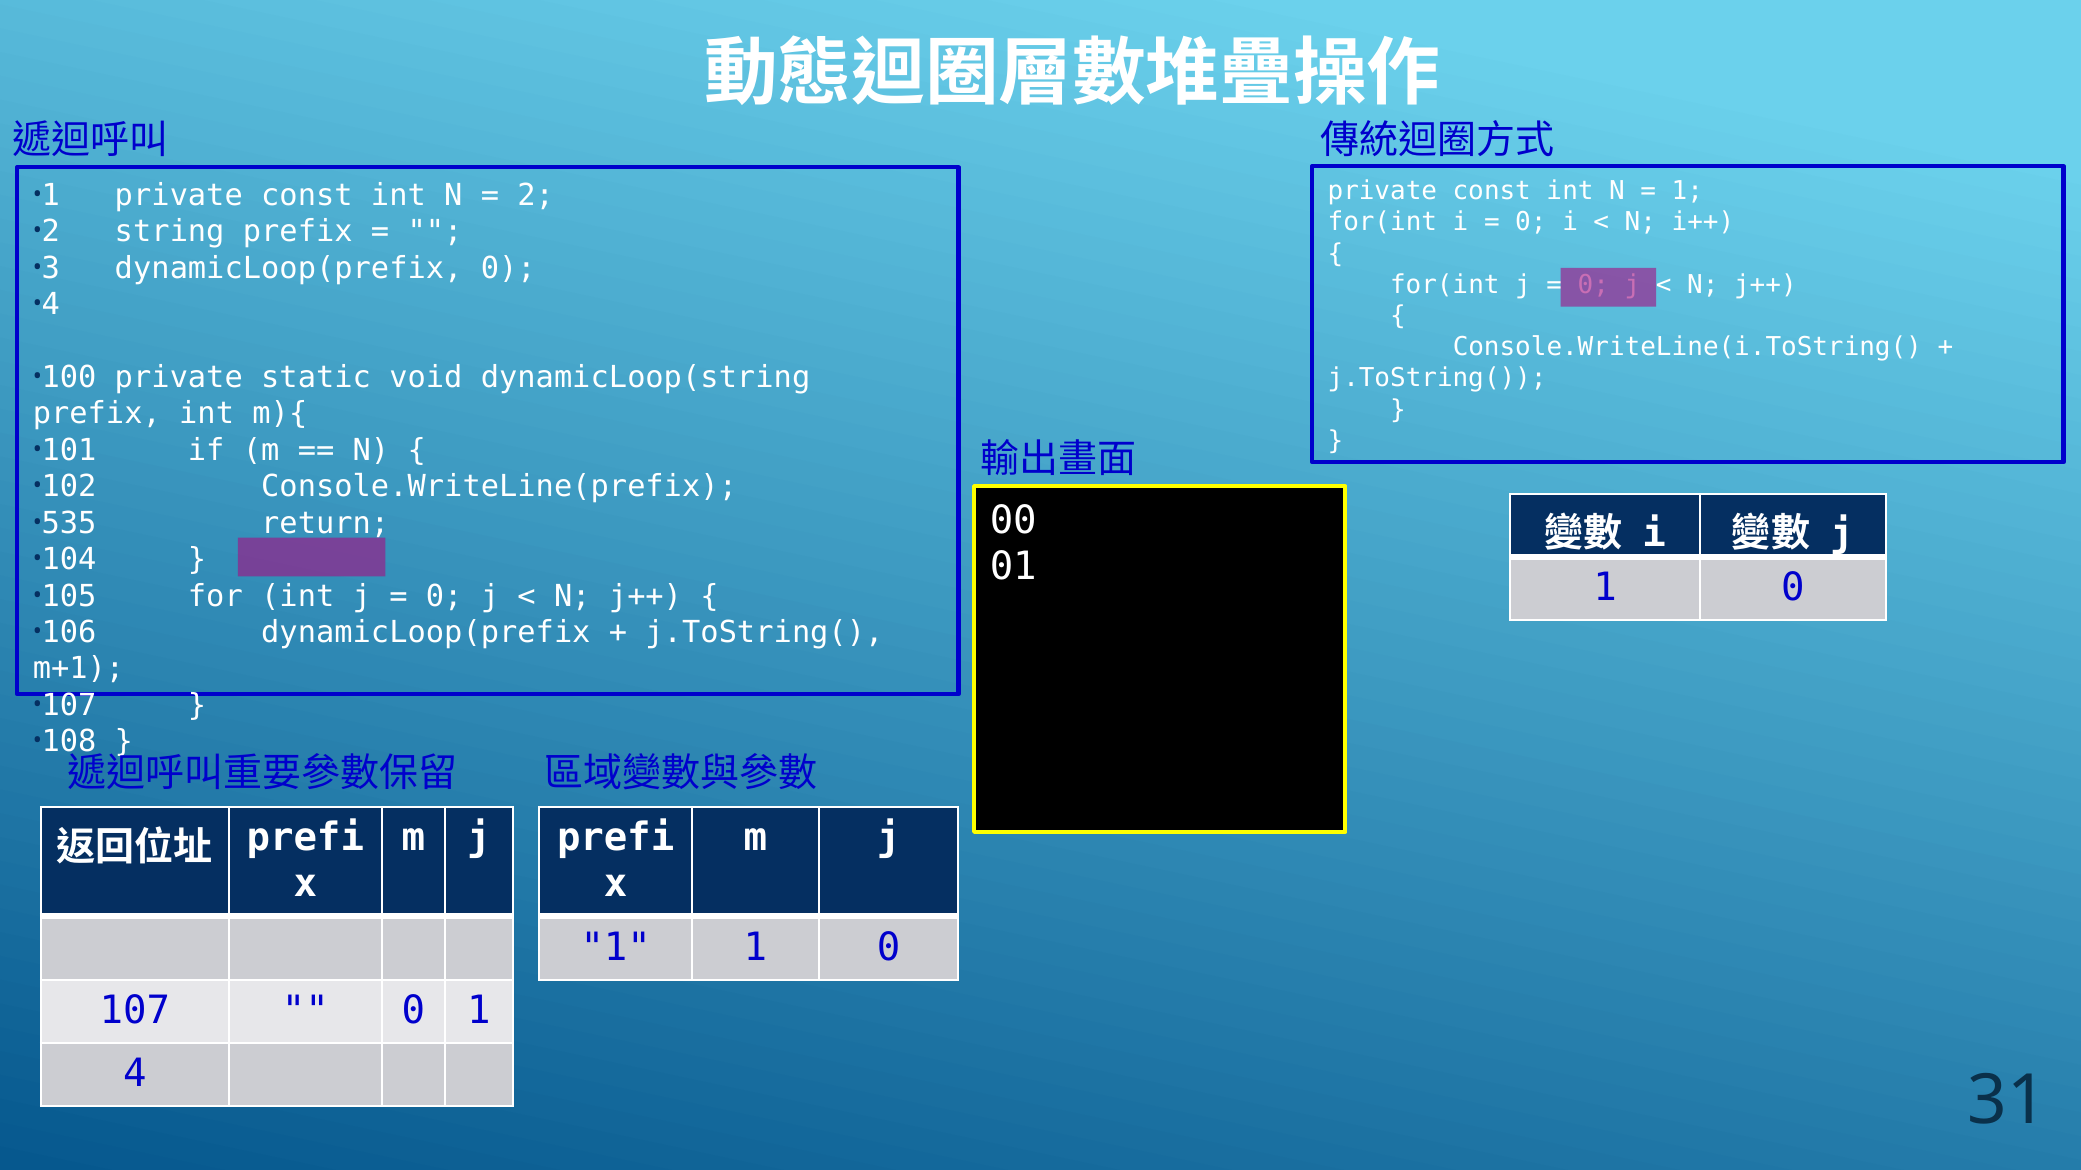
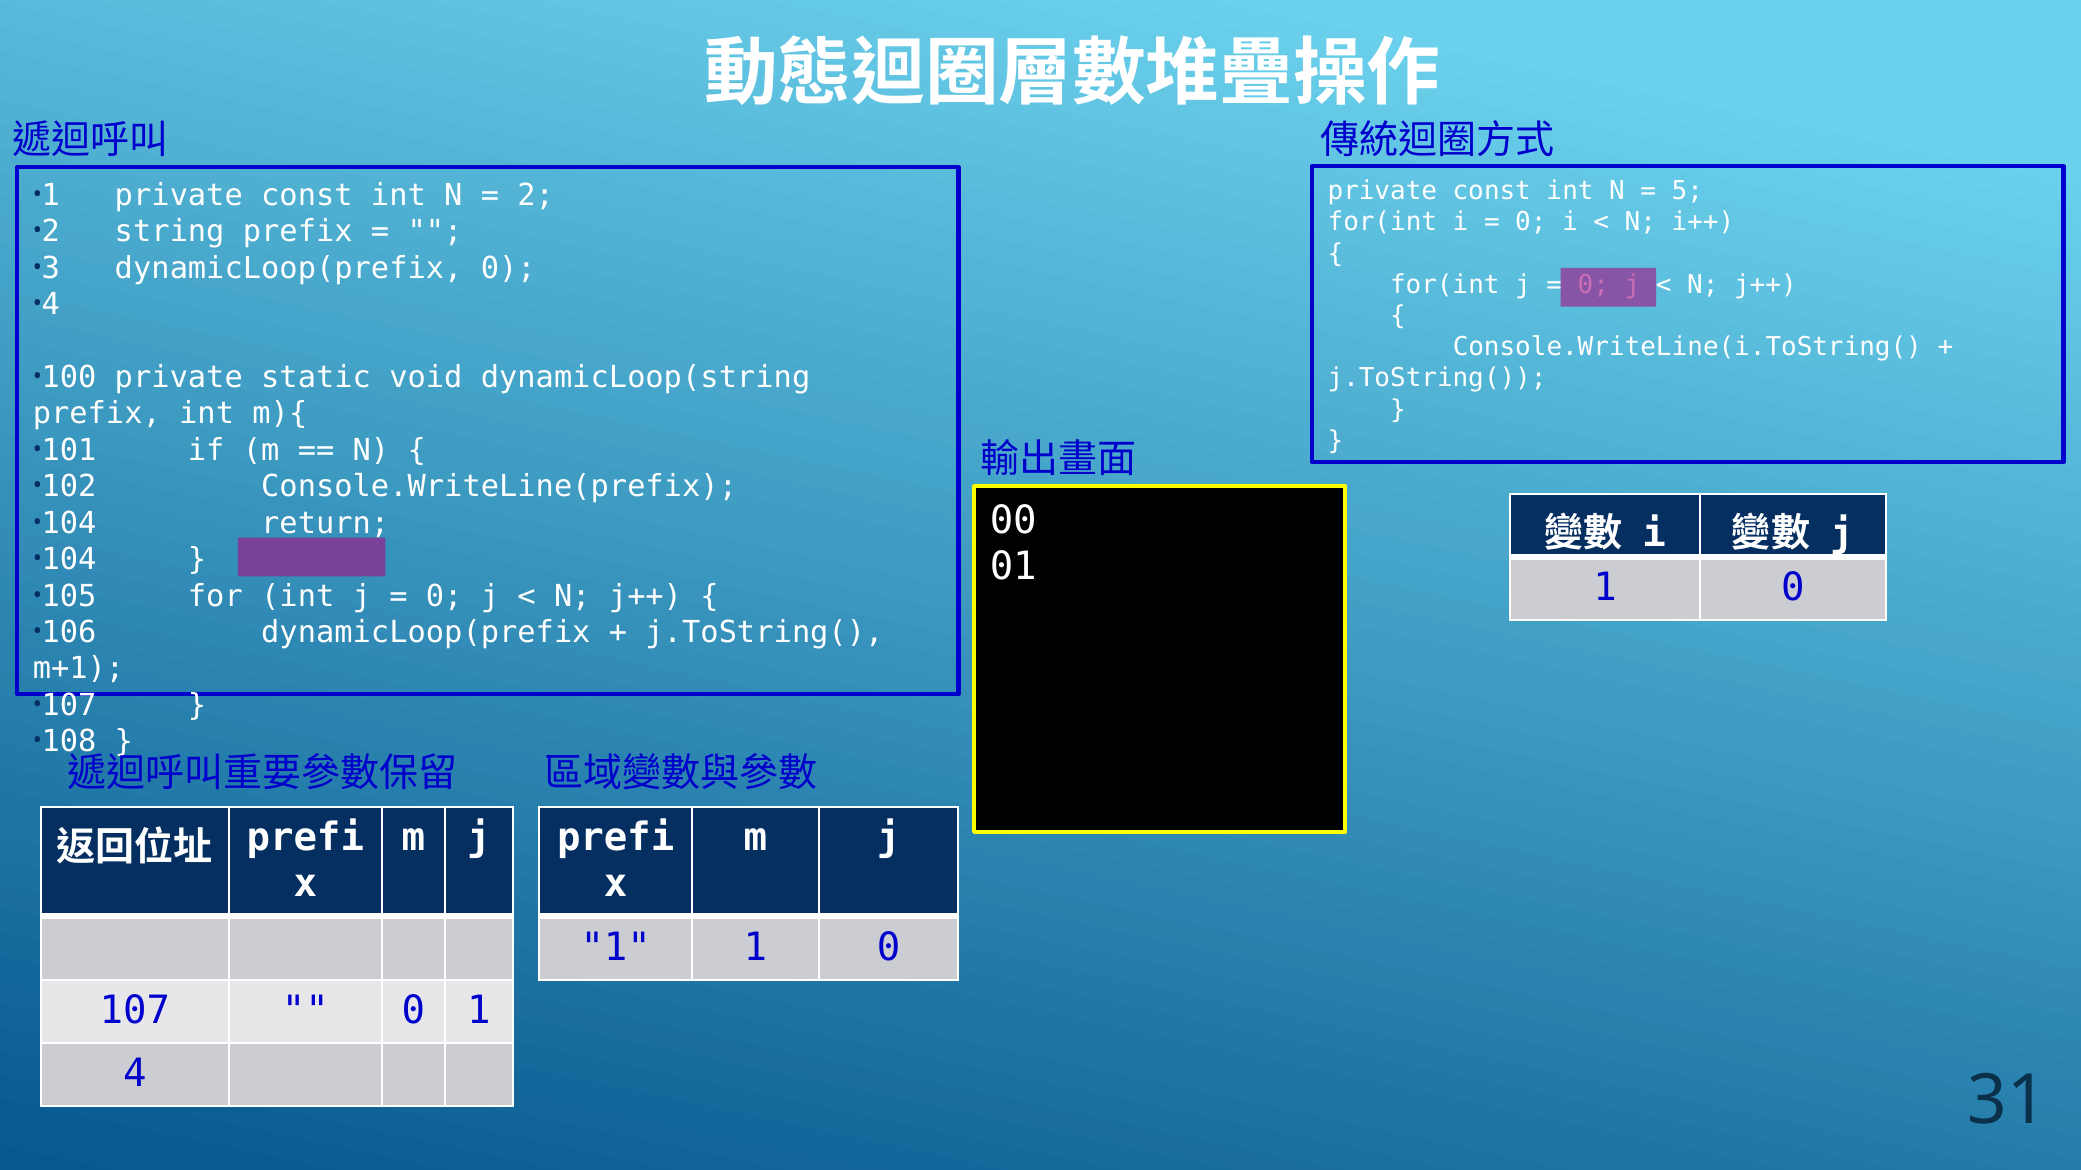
1: 1 -> 5 (1687, 191)
535: 535 -> 104 (69, 523)
